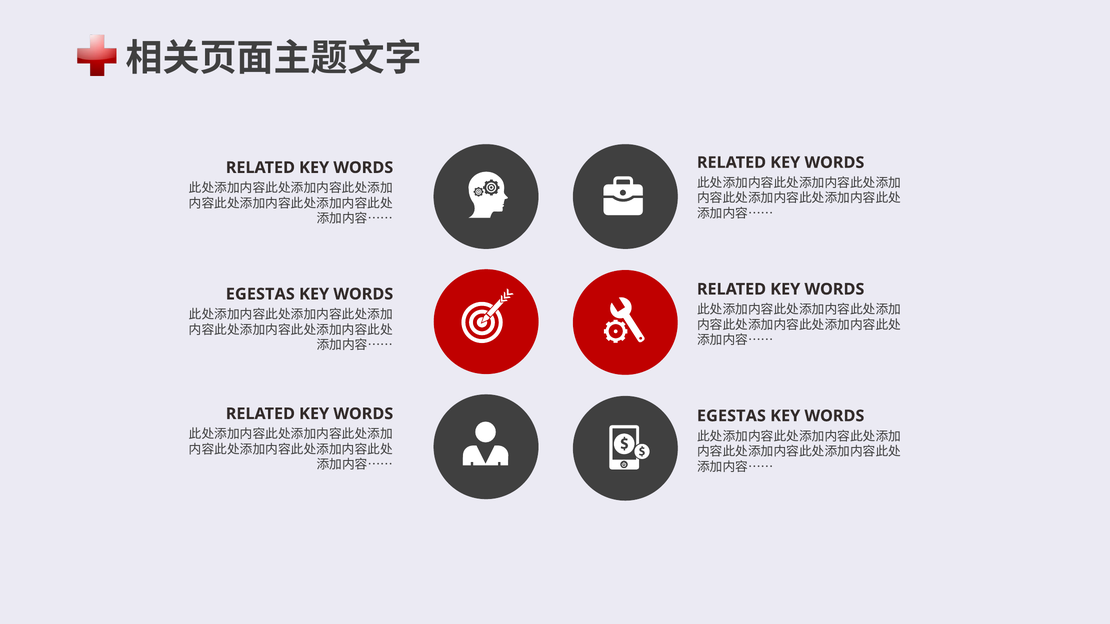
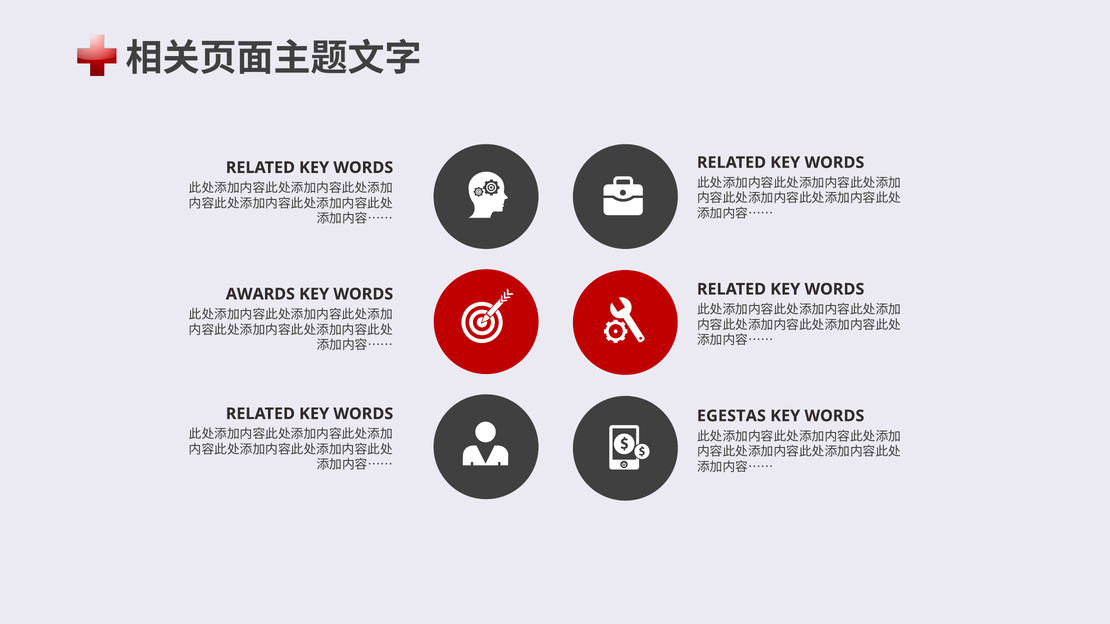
EGESTAS: EGESTAS -> AWARDS (260, 294)
